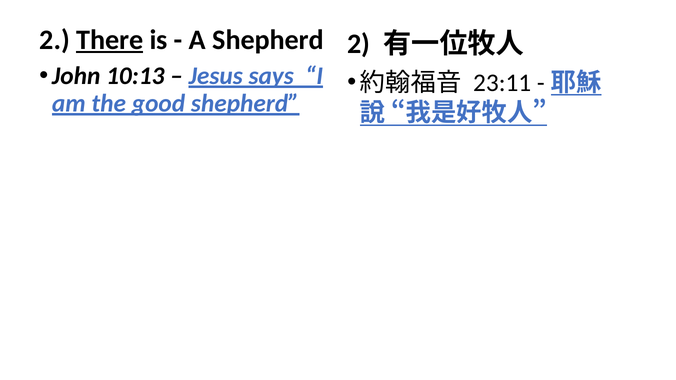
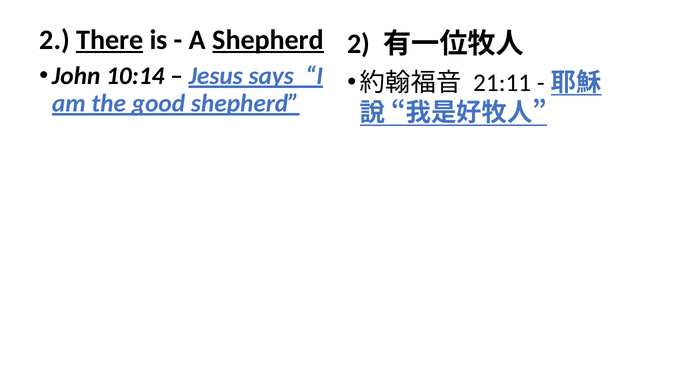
Shepherd underline: none -> present (268, 40)
10:13: 10:13 -> 10:14 (135, 76)
23:11: 23:11 -> 21:11 (502, 83)
